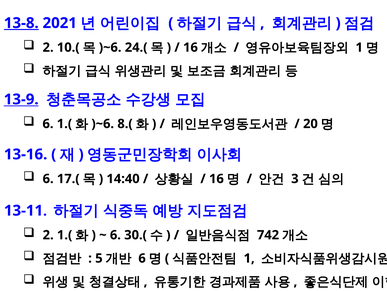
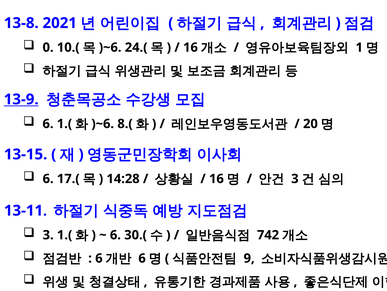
13-8 underline: present -> none (21, 23)
2: 2 -> 0 (48, 47)
13-16: 13-16 -> 13-15 (26, 154)
14:40: 14:40 -> 14:28 (123, 178)
2: 2 -> 3 (48, 234)
5: 5 -> 6 (99, 258)
1: 1 -> 9 (249, 258)
